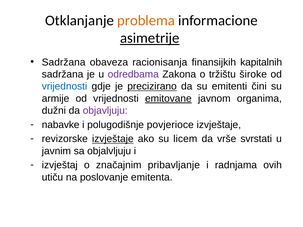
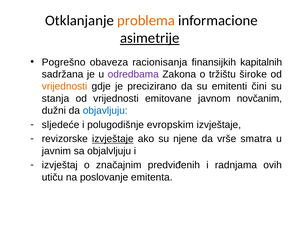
Sadržana: Sadržana -> Pogrešno (64, 62)
vrijednosti colour: blue -> orange (65, 86)
precizirano underline: present -> none (152, 86)
armije: armije -> stanja (55, 99)
emitovane underline: present -> none (168, 99)
organima: organima -> novčanim (259, 99)
objavljuju colour: purple -> blue (105, 111)
nabavke: nabavke -> sljedeće (61, 125)
povjerioce: povjerioce -> evropskim (170, 125)
licem: licem -> njene (185, 139)
svrstati: svrstati -> smatra (256, 139)
pribavljanje: pribavljanje -> predviđenih (174, 165)
